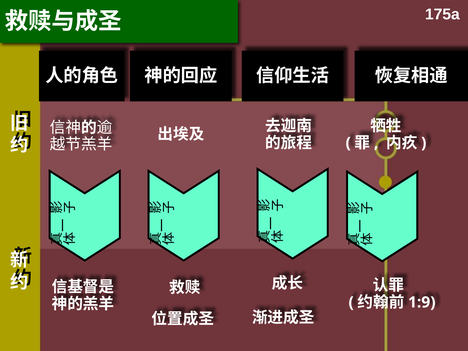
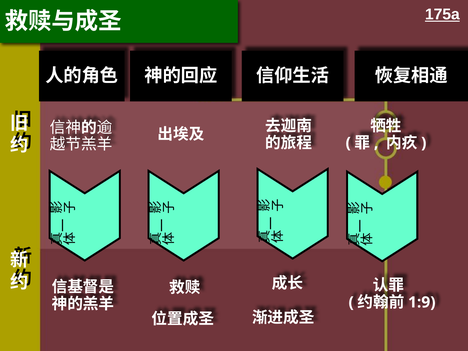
175a underline: none -> present (442, 14)
